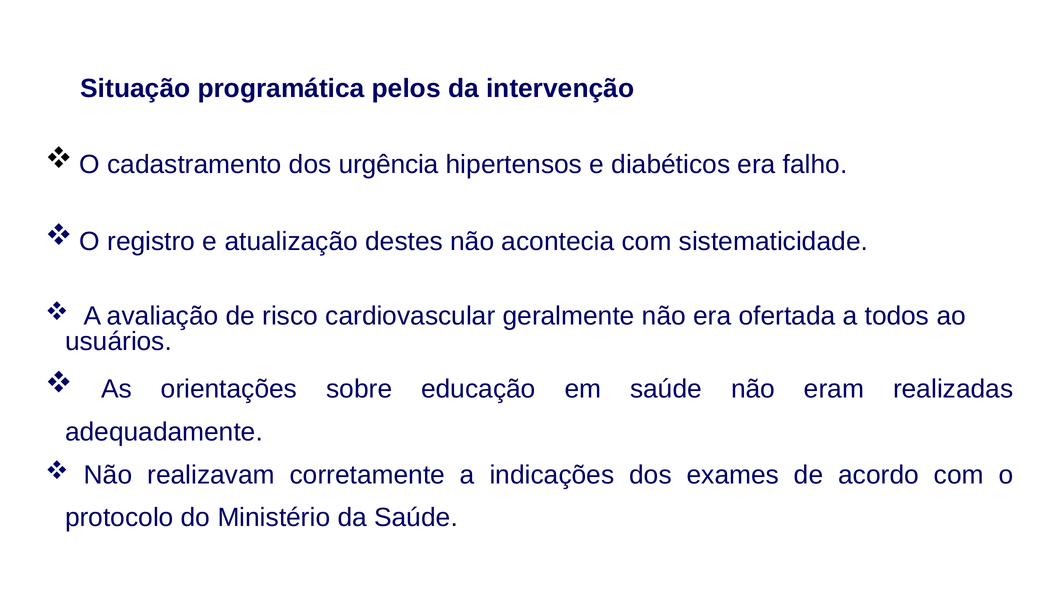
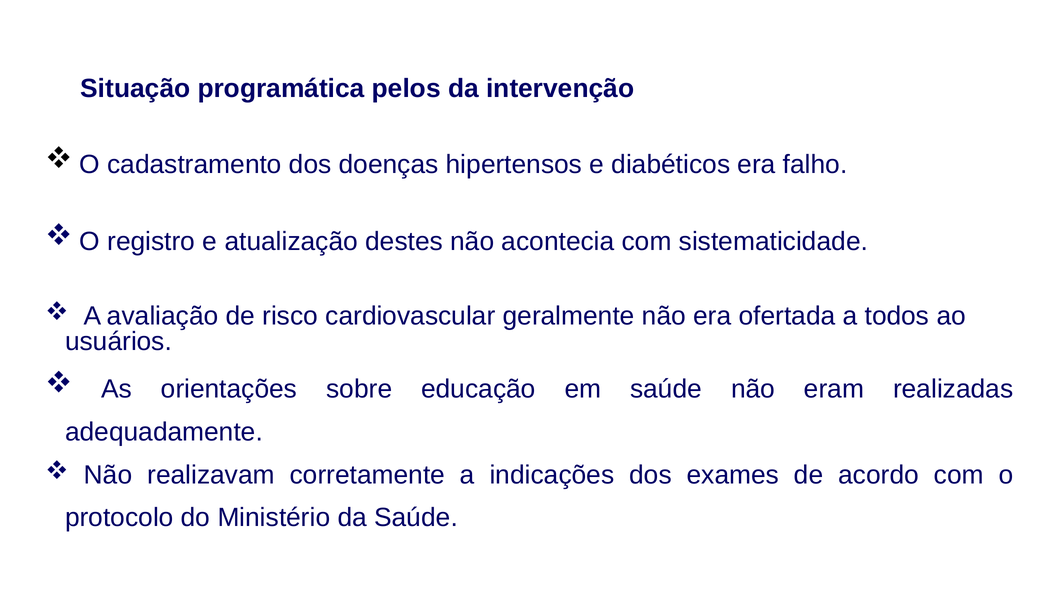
urgência: urgência -> doenças (389, 165)
